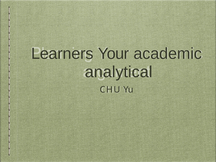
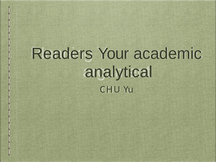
Learners: Learners -> Readers (62, 54)
